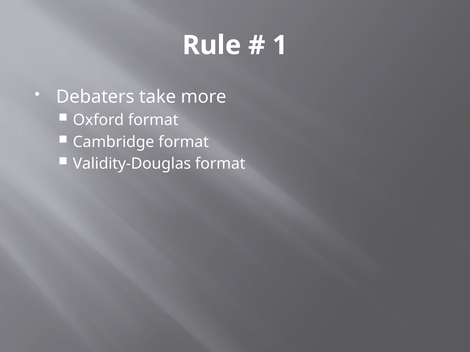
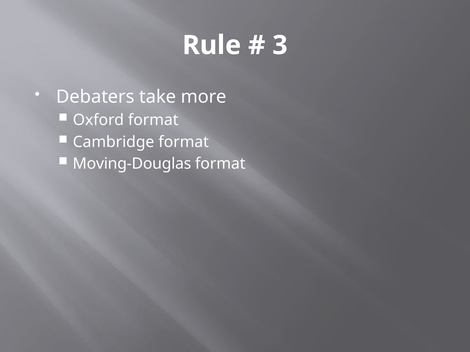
1: 1 -> 3 (280, 45)
Validity-Douglas: Validity-Douglas -> Moving-Douglas (132, 164)
